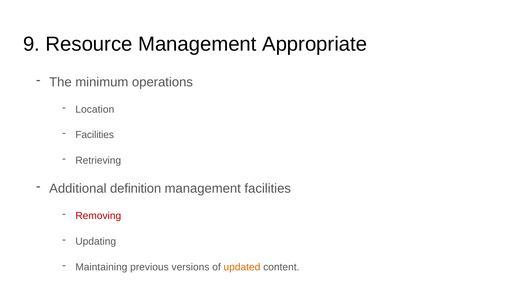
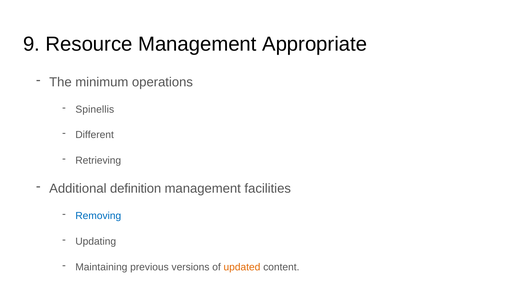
Location: Location -> Spinellis (95, 109)
Facilities: Facilities -> Different (95, 135)
Removing colour: red -> blue (98, 216)
